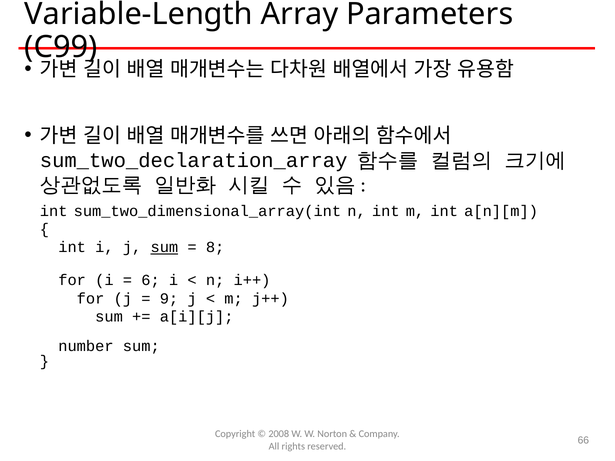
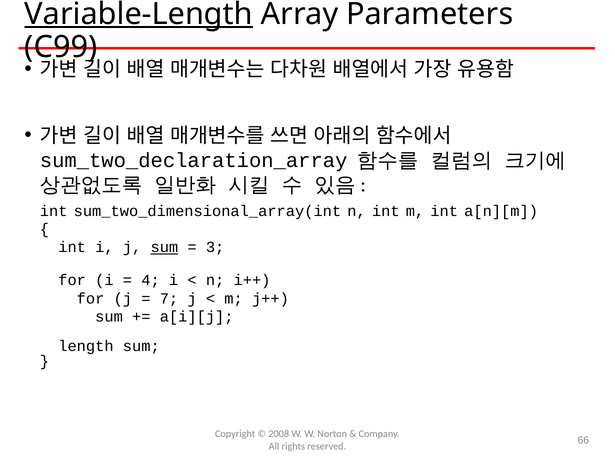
Variable-Length underline: none -> present (139, 14)
8: 8 -> 3 (215, 248)
6: 6 -> 4 (151, 280)
9: 9 -> 7 (169, 299)
number: number -> length (86, 346)
